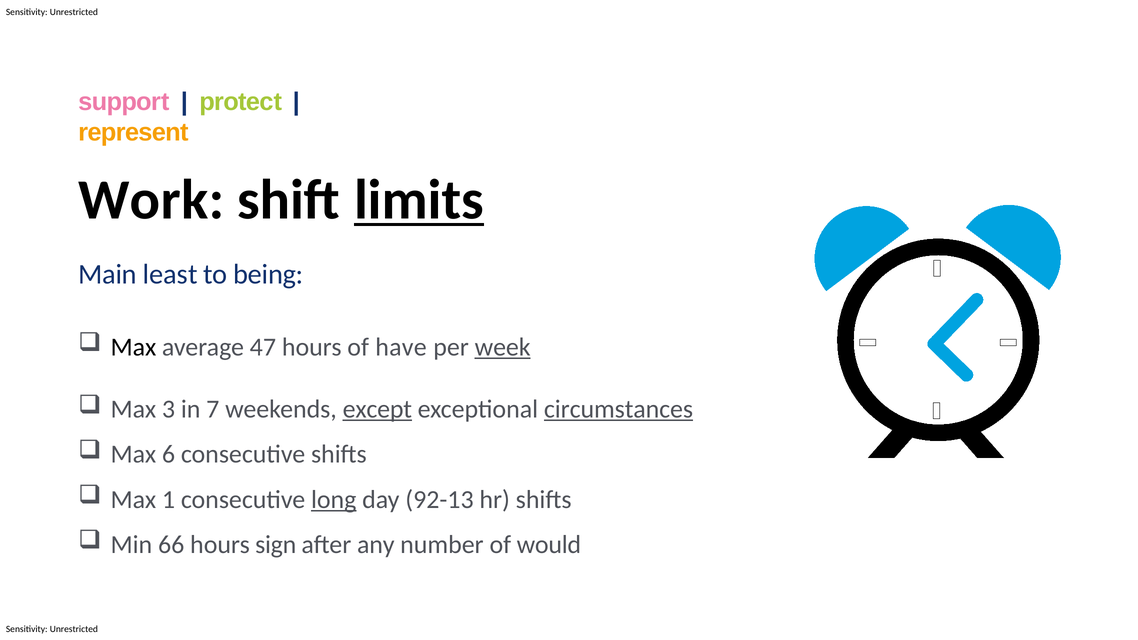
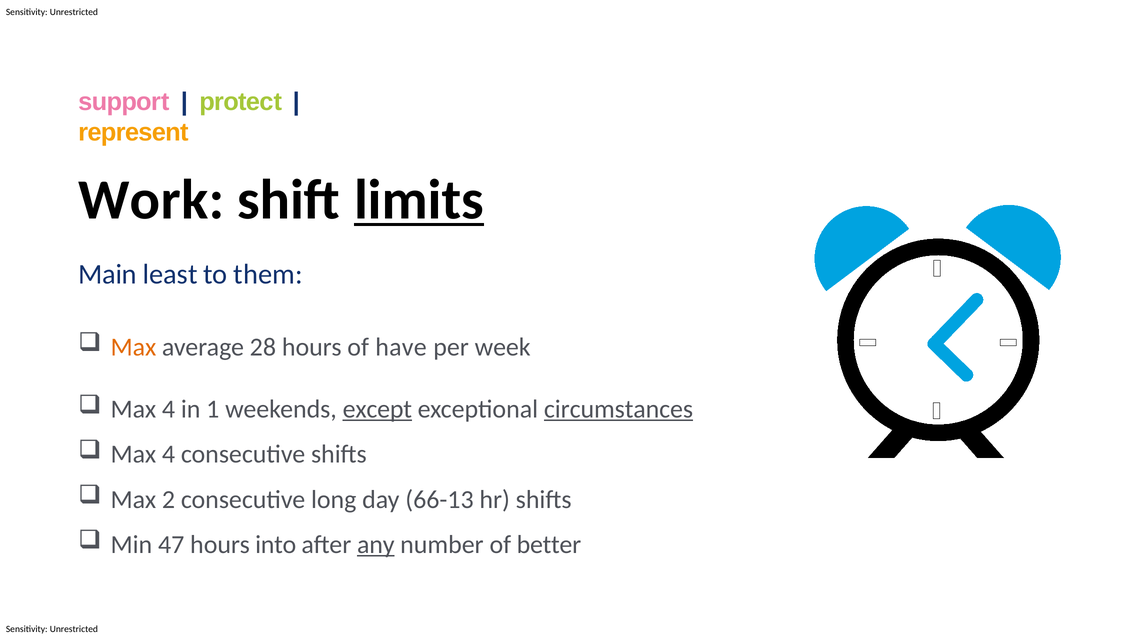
being: being -> them (268, 274)
Max colour: black -> orange (133, 347)
47: 47 -> 28 (263, 347)
week underline: present -> none (503, 347)
3: 3 -> 4 (169, 409)
7: 7 -> 1 (213, 409)
6: 6 -> 4 (169, 454)
1: 1 -> 2 (169, 500)
long underline: present -> none (334, 500)
92-13: 92-13 -> 66-13 (439, 500)
66: 66 -> 47 (171, 545)
sign: sign -> into (276, 545)
any underline: none -> present (376, 545)
would: would -> better (549, 545)
